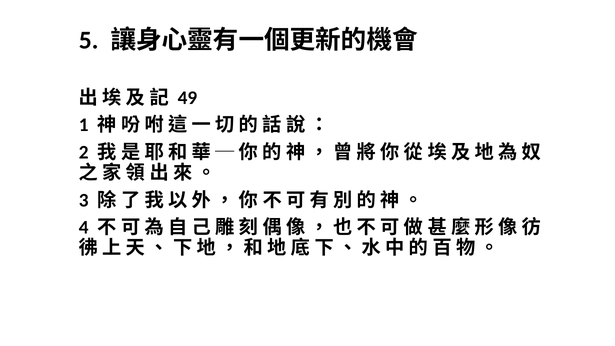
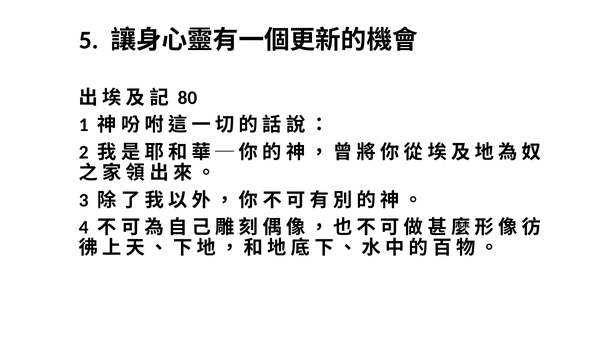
49: 49 -> 80 (187, 98)
